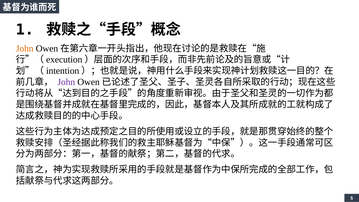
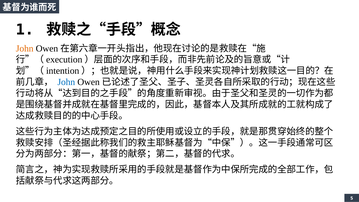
John colour: purple -> blue (66, 82)
